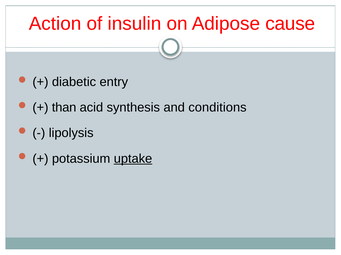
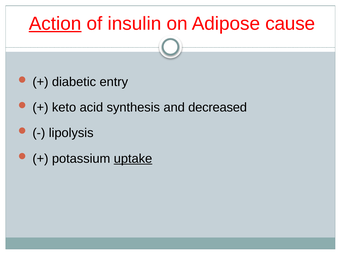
Action underline: none -> present (55, 24)
than: than -> keto (64, 108)
conditions: conditions -> decreased (218, 108)
